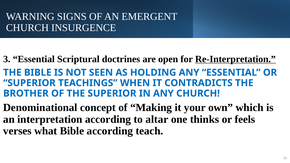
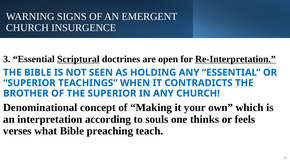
Scriptural underline: none -> present (78, 59)
altar: altar -> souls (157, 119)
Bible according: according -> preaching (110, 131)
